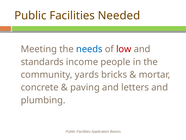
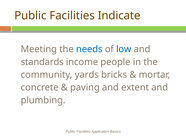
Needed: Needed -> Indicate (119, 16)
low colour: red -> blue (124, 49)
letters: letters -> extent (135, 87)
